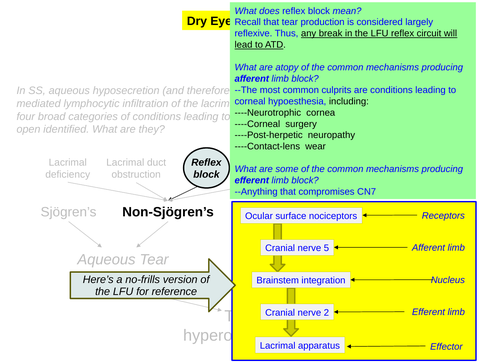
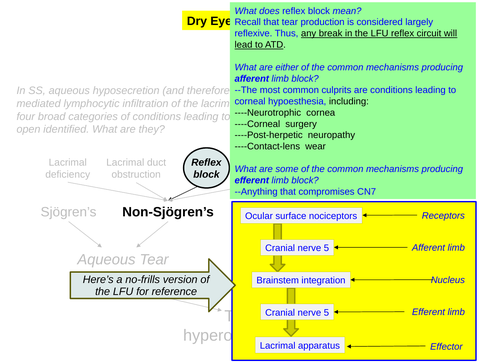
atopy: atopy -> either (287, 67)
2: 2 -> 5 (326, 313)
